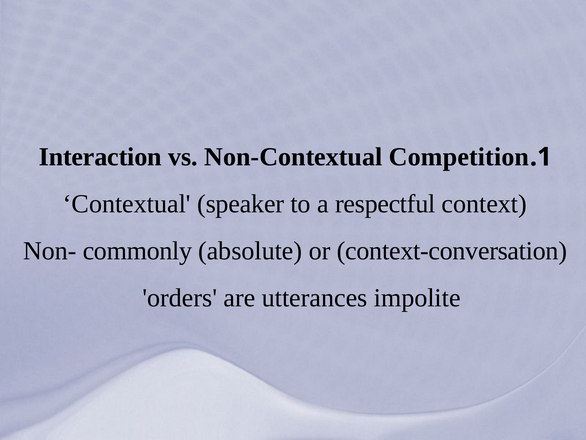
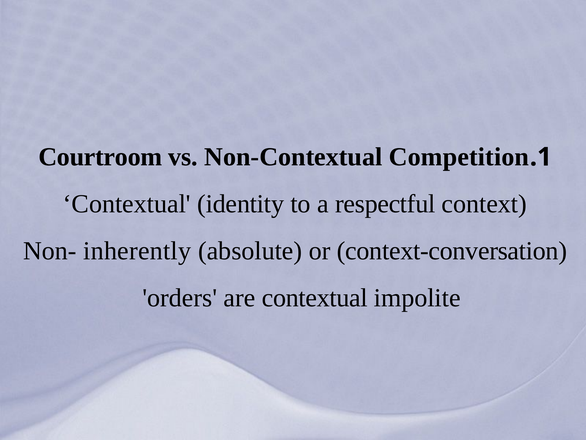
Interaction: Interaction -> Courtroom (100, 157)
speaker: speaker -> identity (241, 204)
commonly: commonly -> inherently (137, 251)
are utterances: utterances -> contextual (315, 297)
